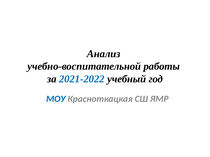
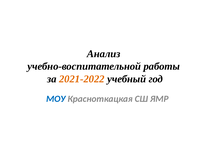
2021-2022 colour: blue -> orange (82, 79)
